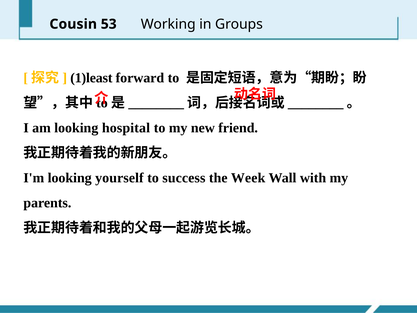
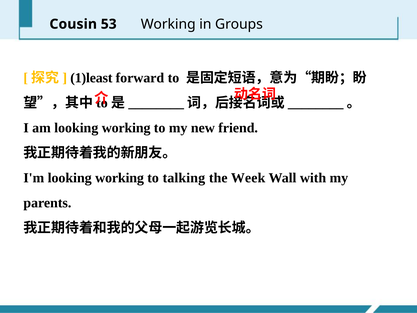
am looking hospital: hospital -> working (126, 128)
I'm looking yourself: yourself -> working (120, 178)
success: success -> talking (184, 178)
